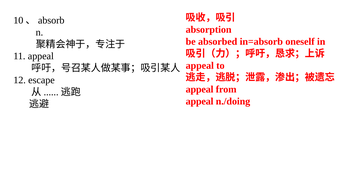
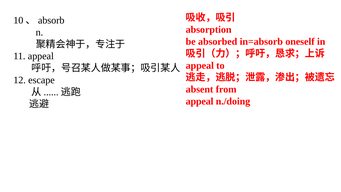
appeal: appeal -> absent (200, 89)
